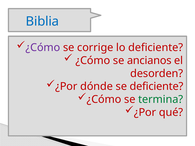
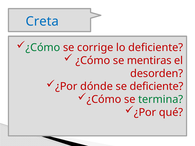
Biblia: Biblia -> Creta (42, 21)
¿Cómo colour: purple -> green (43, 48)
ancianos: ancianos -> mentiras (149, 61)
